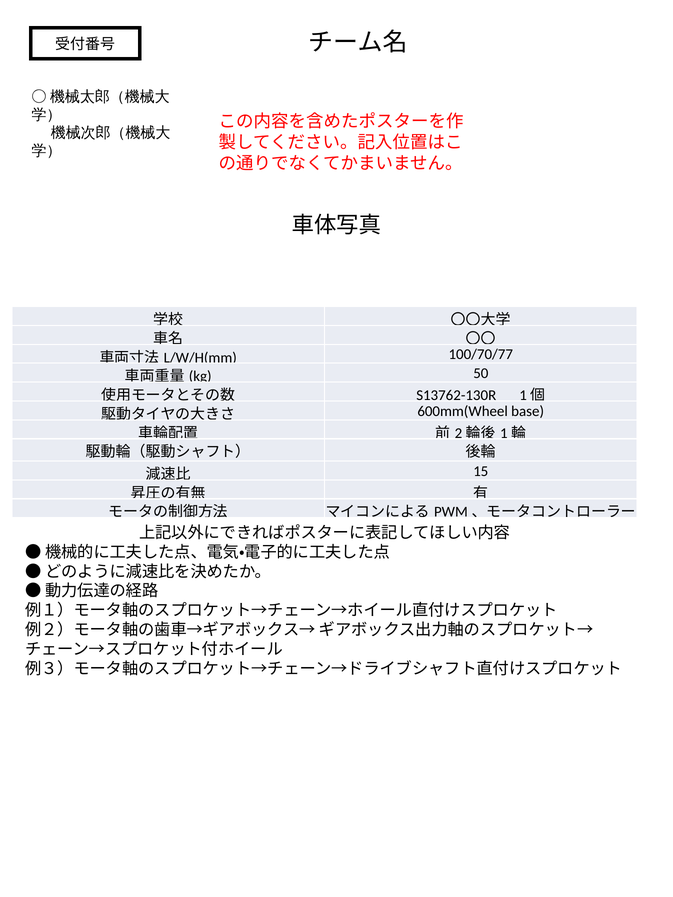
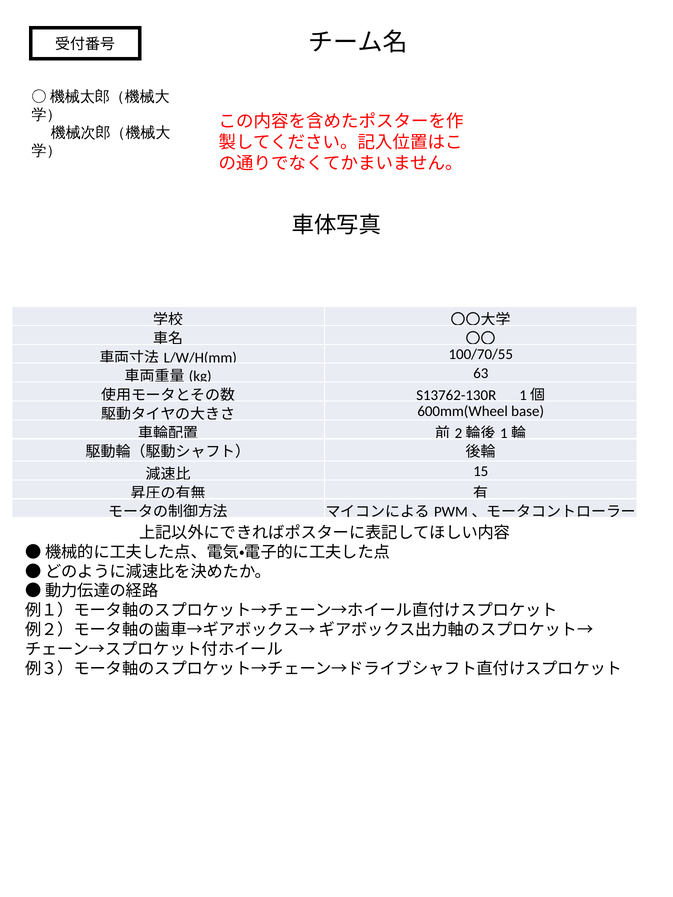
100/70/77: 100/70/77 -> 100/70/55 (481, 355)
50: 50 -> 63 (481, 373)
